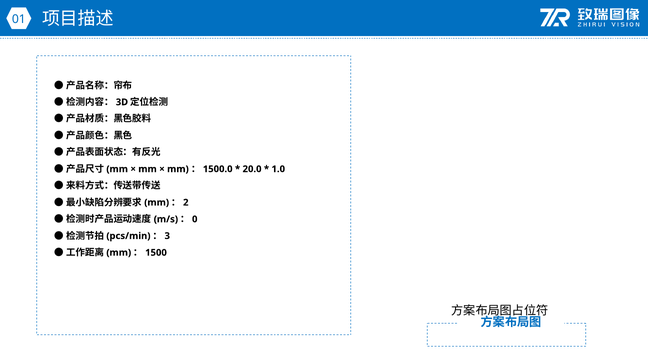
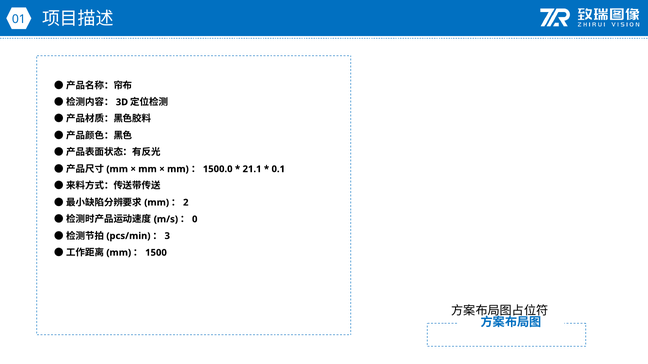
20.0: 20.0 -> 21.1 (252, 169)
1.0: 1.0 -> 0.1 (278, 169)
